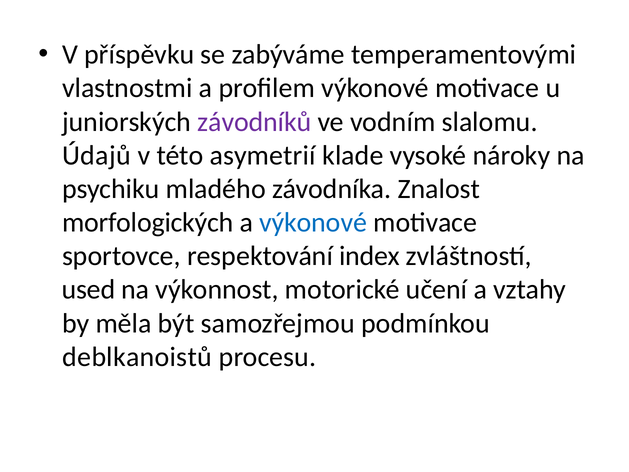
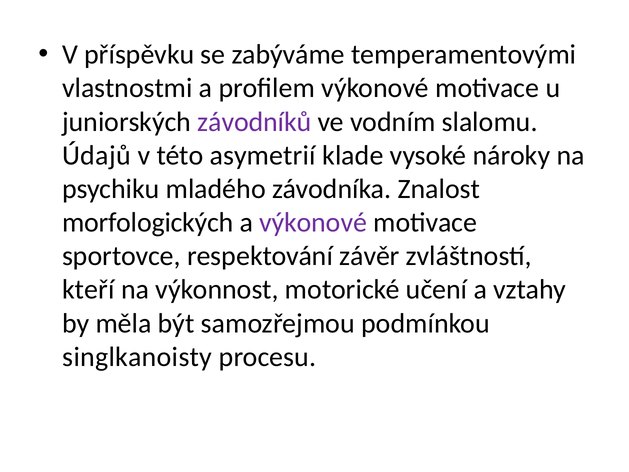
výkonové colour: blue -> purple (313, 222)
index: index -> závěr (369, 256)
used: used -> kteří (88, 290)
deblkanoistů: deblkanoistů -> singlkanoisty (137, 357)
